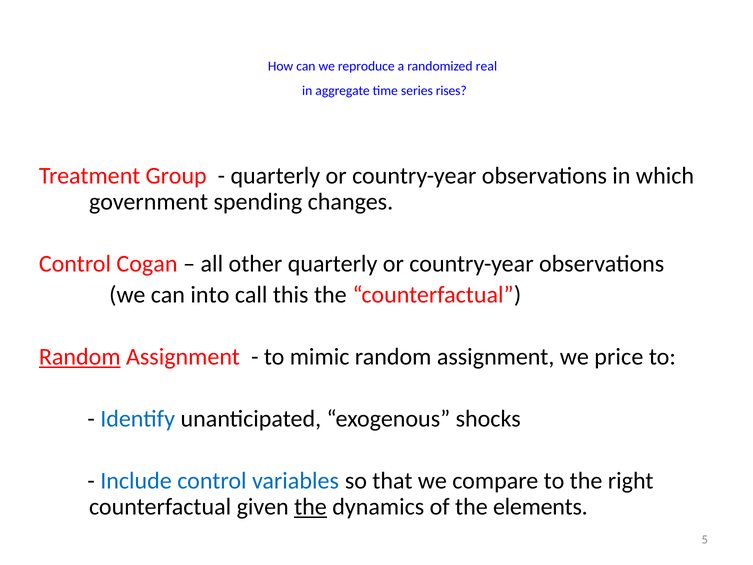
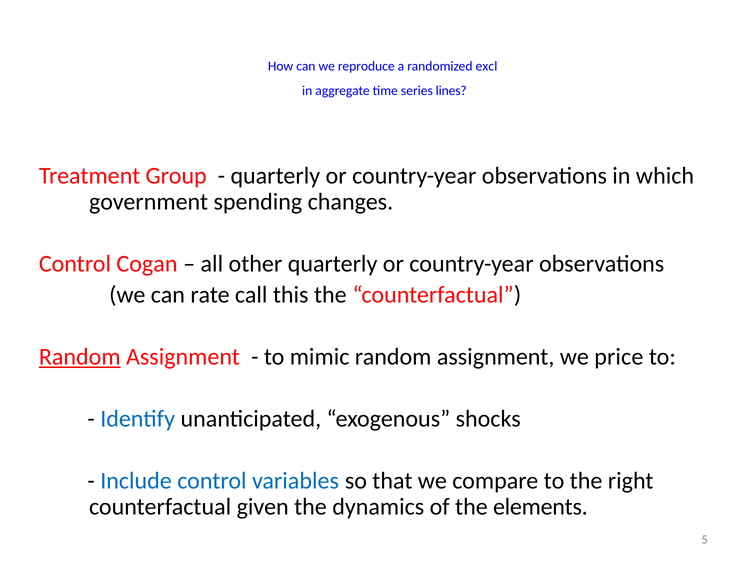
real: real -> excl (486, 66)
rises: rises -> lines (451, 91)
into: into -> rate (210, 295)
the underline: present -> none (310, 507)
